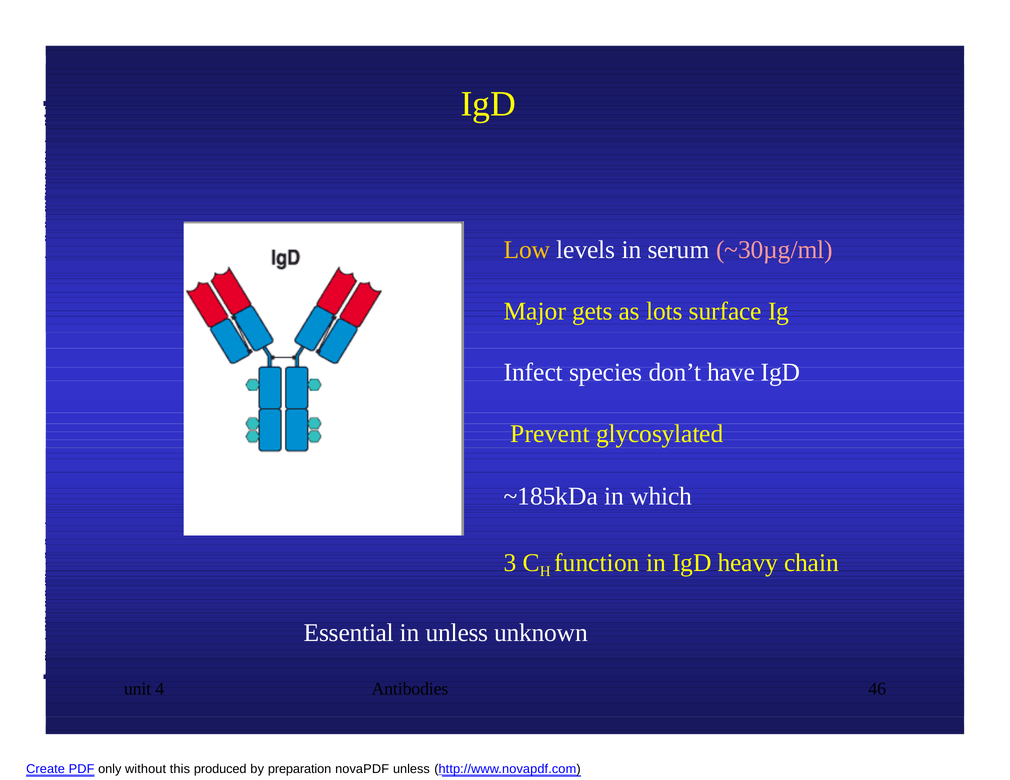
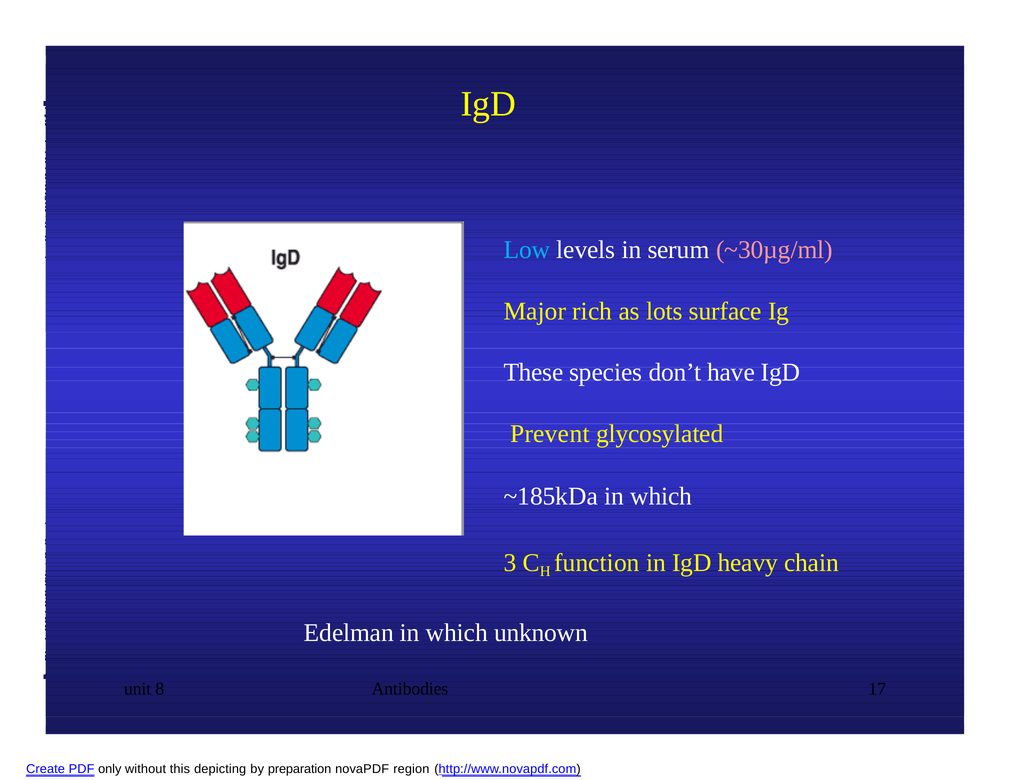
Low colour: yellow -> light blue (527, 250)
gets: gets -> rich (592, 311)
Infect: Infect -> These (533, 373)
Essential: Essential -> Edelman (349, 633)
unless: unless -> which (457, 633)
4: 4 -> 8 (160, 689)
46: 46 -> 17 (877, 689)
produced: produced -> depicting (220, 770)
novaPDF unless: unless -> region (411, 770)
